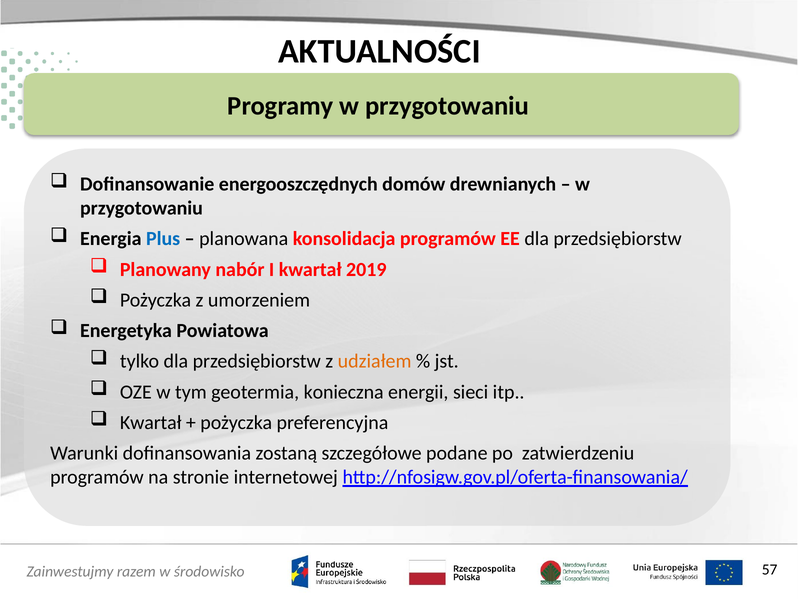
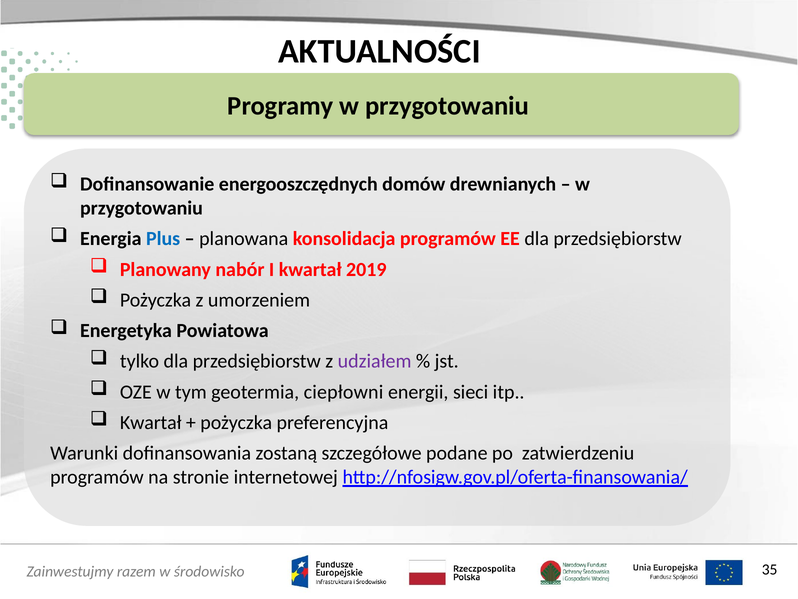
udziałem colour: orange -> purple (375, 361)
konieczna: konieczna -> ciepłowni (344, 392)
57: 57 -> 35 (770, 569)
